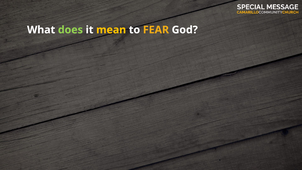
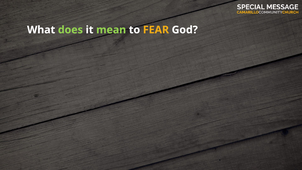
mean colour: yellow -> light green (111, 30)
